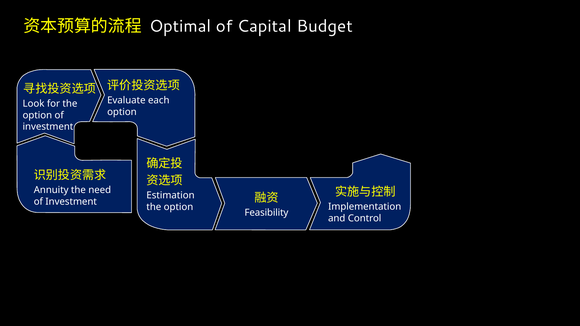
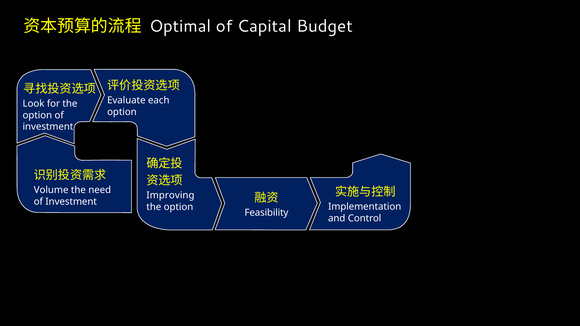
Annuity: Annuity -> Volume (51, 190)
Estimation: Estimation -> Improving (170, 195)
